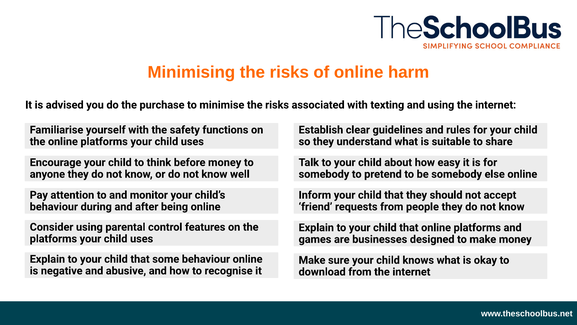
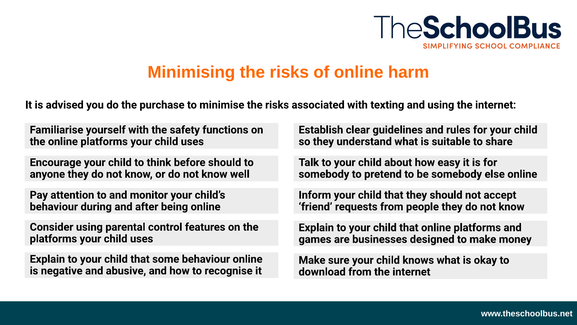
before money: money -> should (225, 162)
